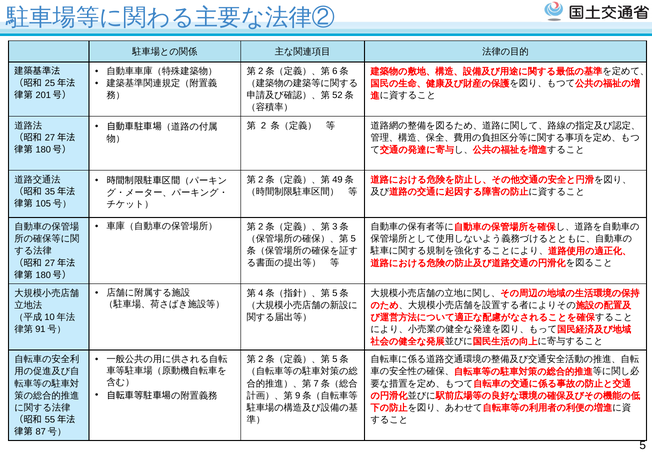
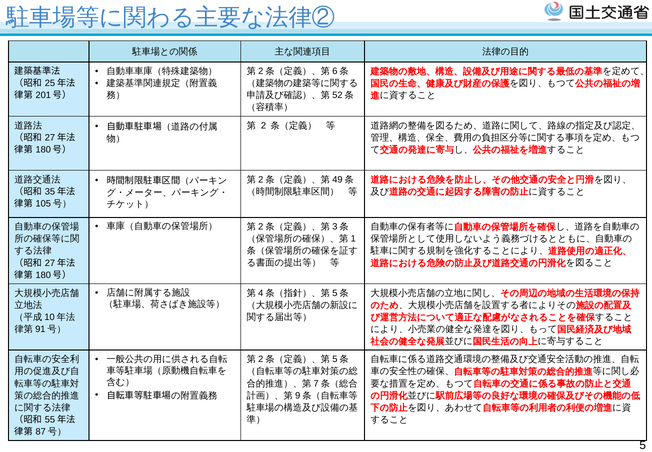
5: 5 -> 1 (353, 238)
